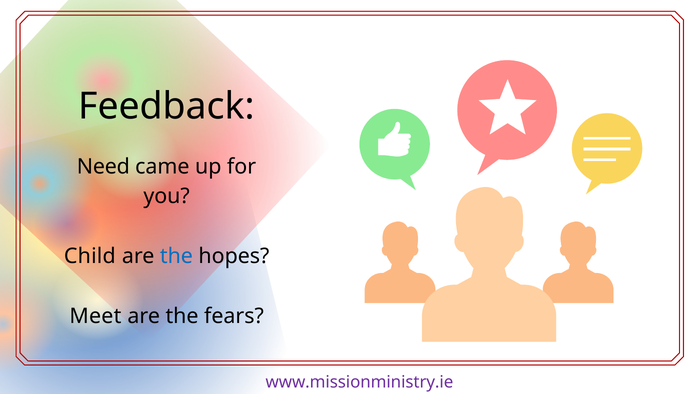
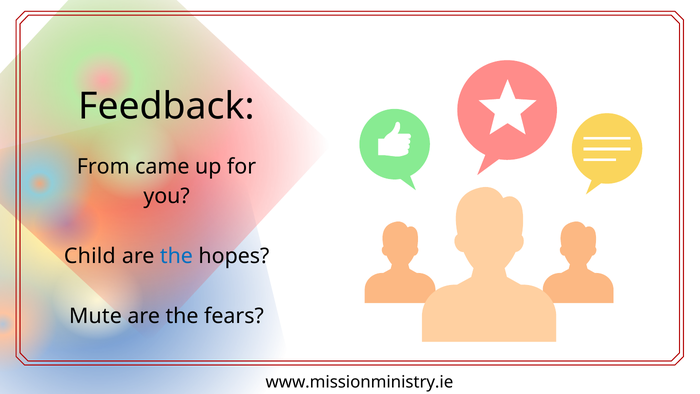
Need: Need -> From (103, 166)
Meet: Meet -> Mute (95, 316)
www.missionministry.ie colour: purple -> black (359, 382)
